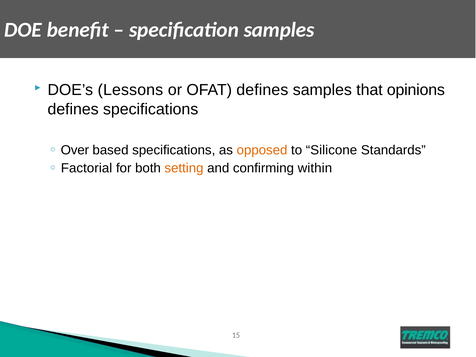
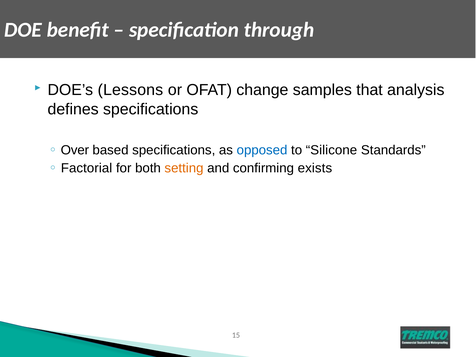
specification samples: samples -> through (279, 30)
OFAT defines: defines -> change (262, 90)
opinions: opinions -> analysis (416, 90)
opposed colour: orange -> blue (262, 150)
within: within -> exists (315, 168)
